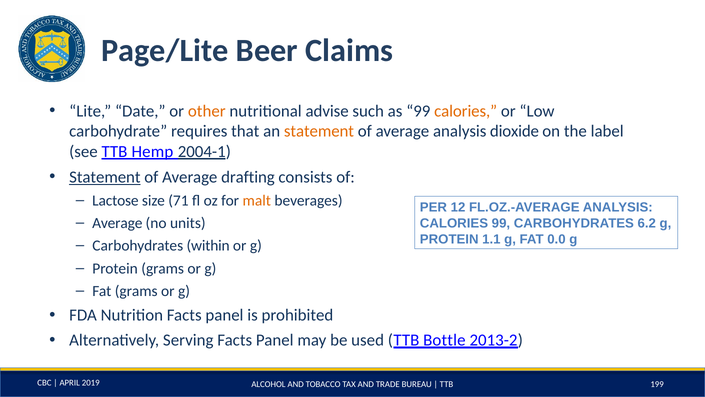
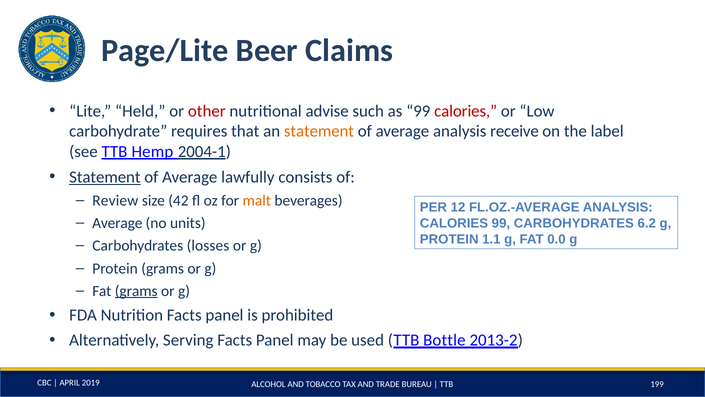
Date: Date -> Held (140, 111)
other colour: orange -> red (207, 111)
calories colour: orange -> red (466, 111)
dioxide: dioxide -> receive (514, 131)
drafting: drafting -> lawfully (248, 177)
Lactose: Lactose -> Review (115, 200)
71: 71 -> 42 (178, 200)
within: within -> losses (208, 245)
grams underline: none -> present (136, 291)
